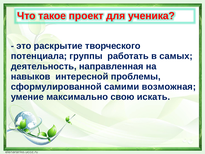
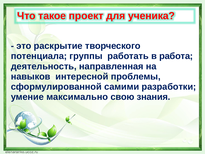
самых: самых -> работа (176, 56)
возможная: возможная -> разработки (169, 87)
искать: искать -> знания (154, 97)
